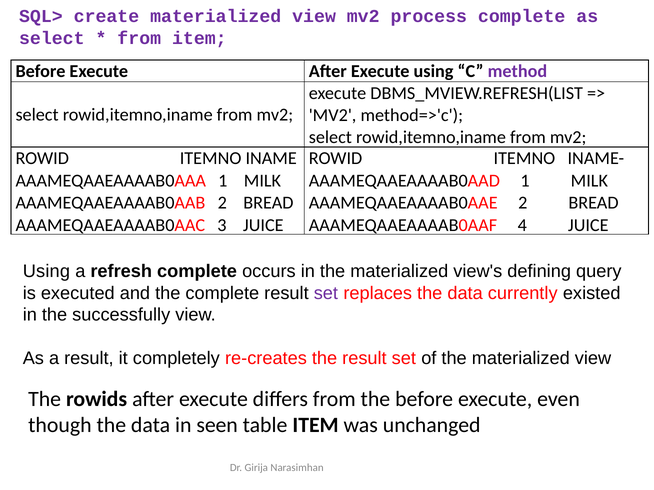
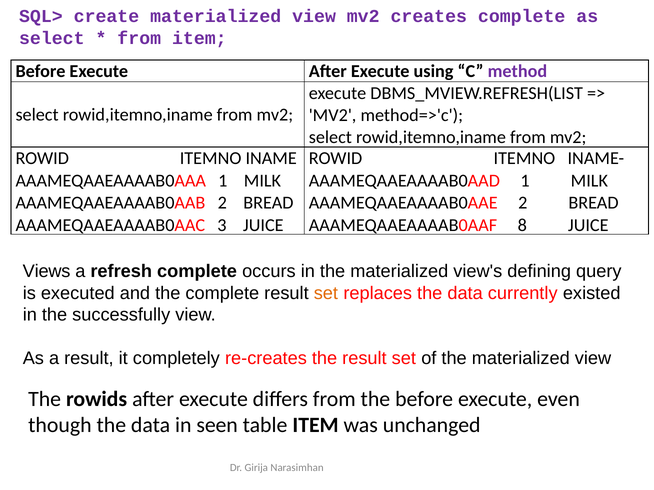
process: process -> creates (429, 16)
4: 4 -> 8 (522, 225)
Using: Using -> Views (47, 272)
set colour: purple -> orange (326, 293)
